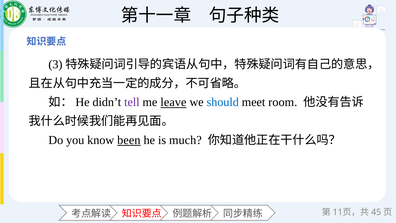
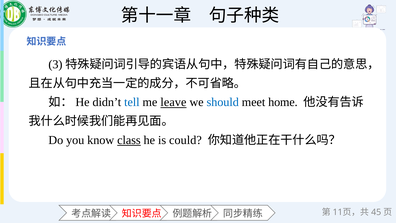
tell colour: purple -> blue (132, 102)
room: room -> home (283, 102)
been: been -> class (129, 140)
much: much -> could (185, 140)
